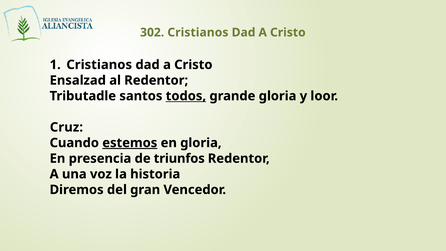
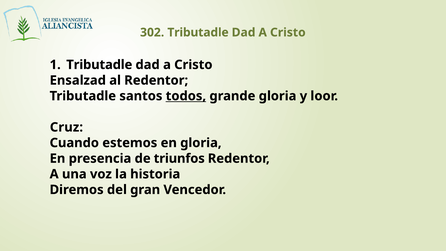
302 Cristianos: Cristianos -> Tributadle (198, 32)
Cristianos: Cristianos -> Tributadle (99, 65)
estemos underline: present -> none (130, 143)
